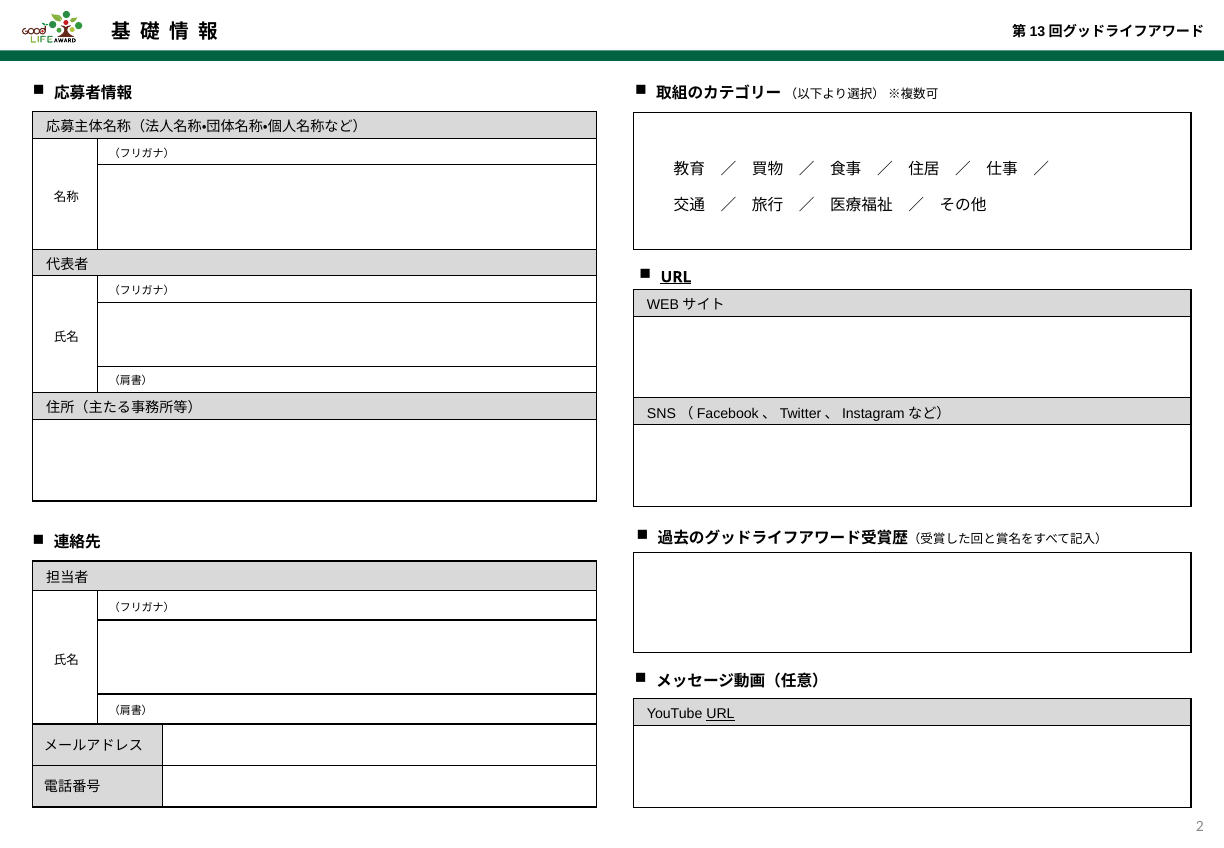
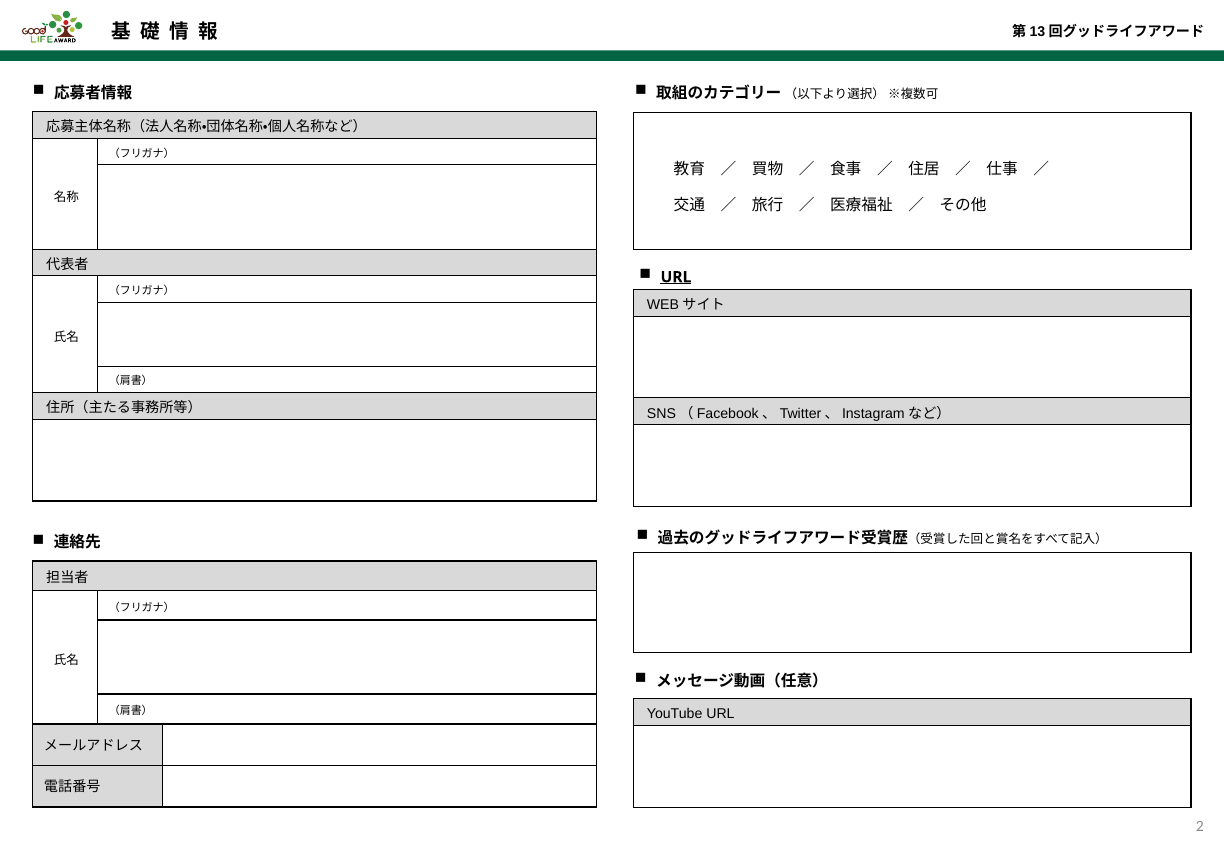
URL underline: present -> none (720, 714)
